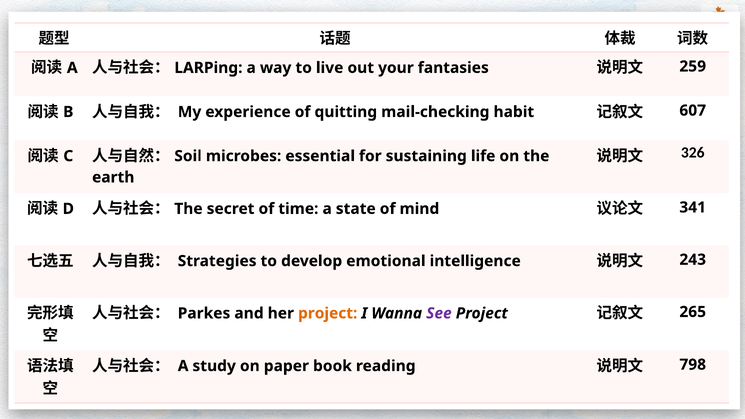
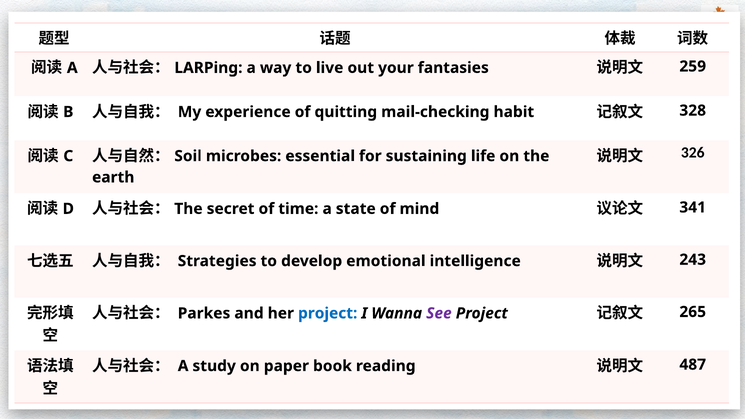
607: 607 -> 328 (693, 111)
project colour: orange -> blue (328, 313)
798: 798 -> 487 (693, 365)
